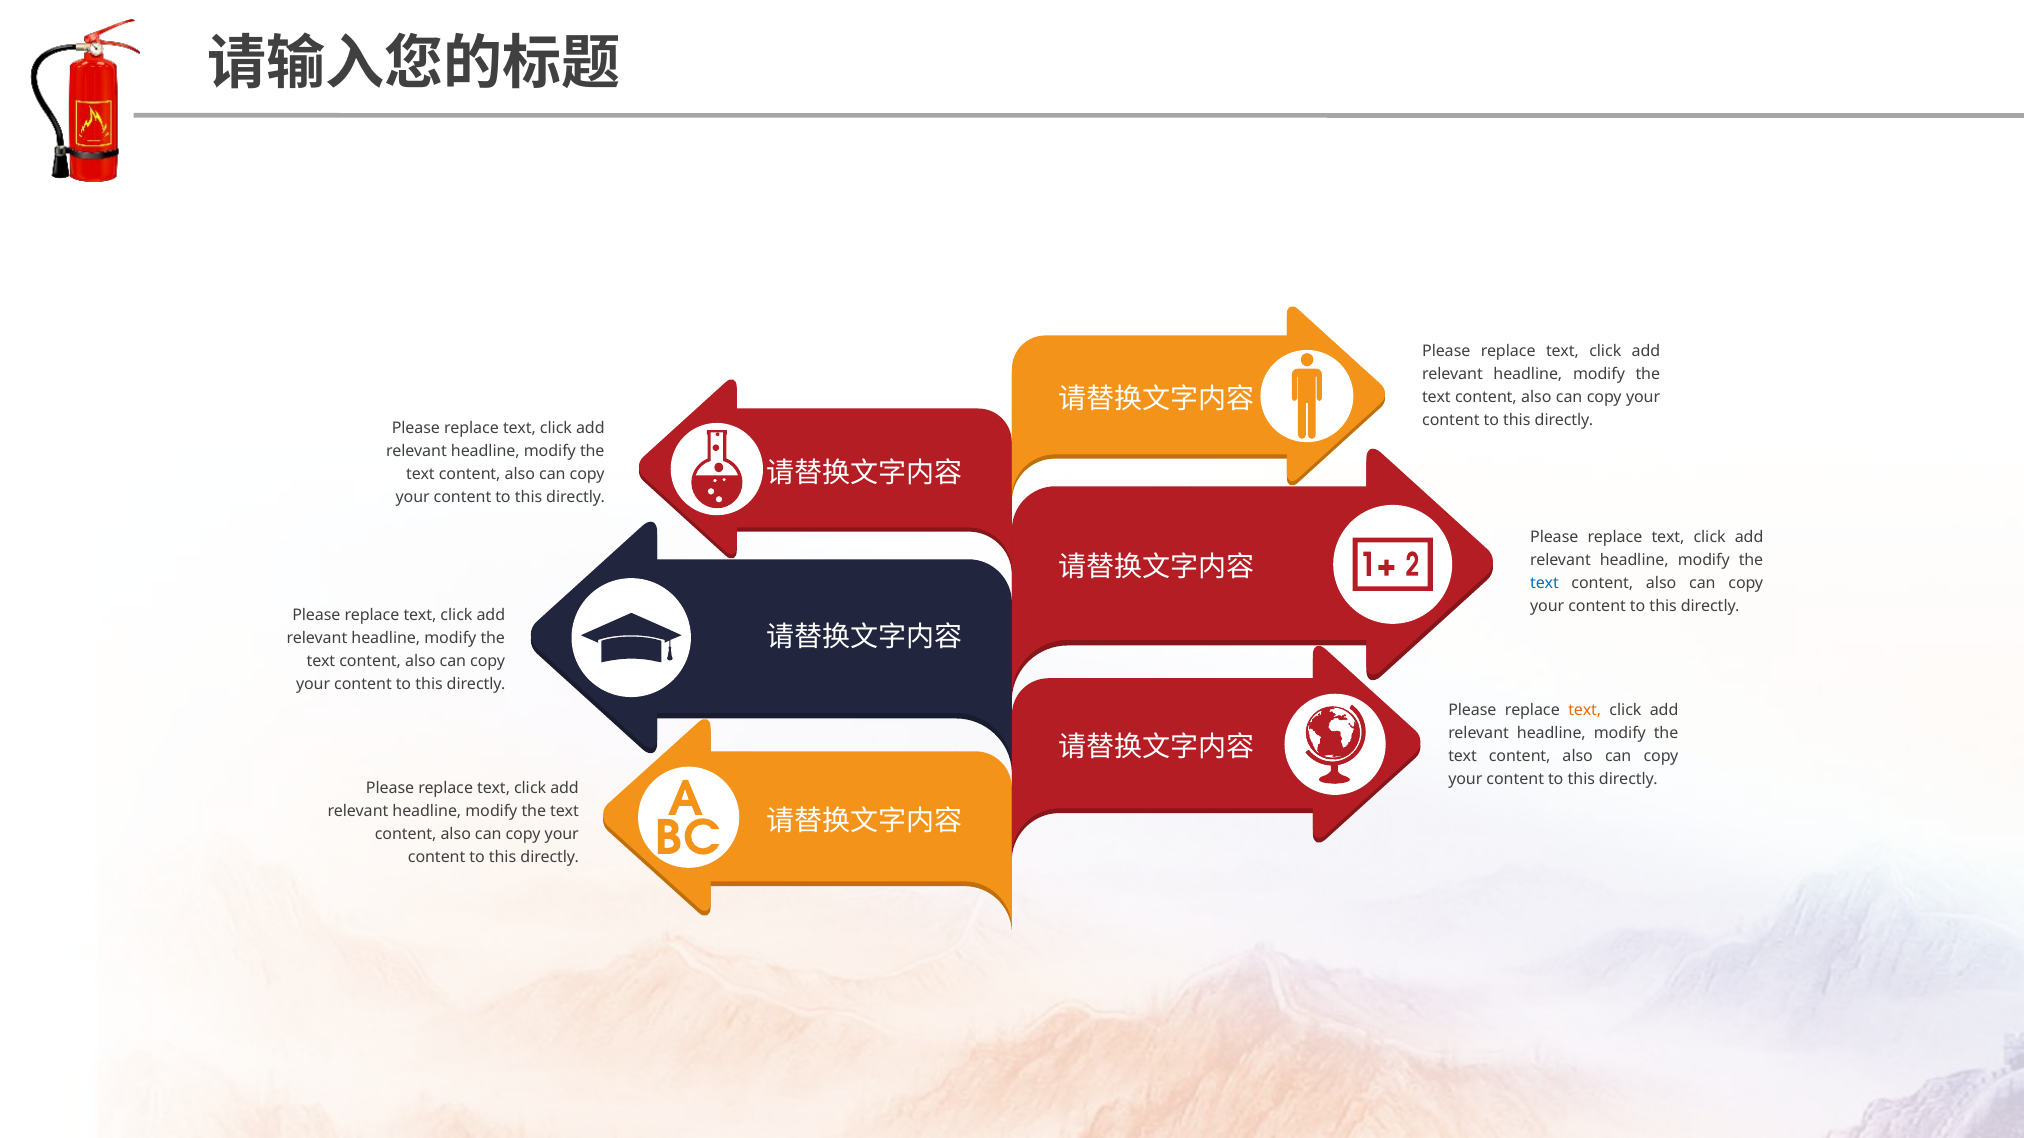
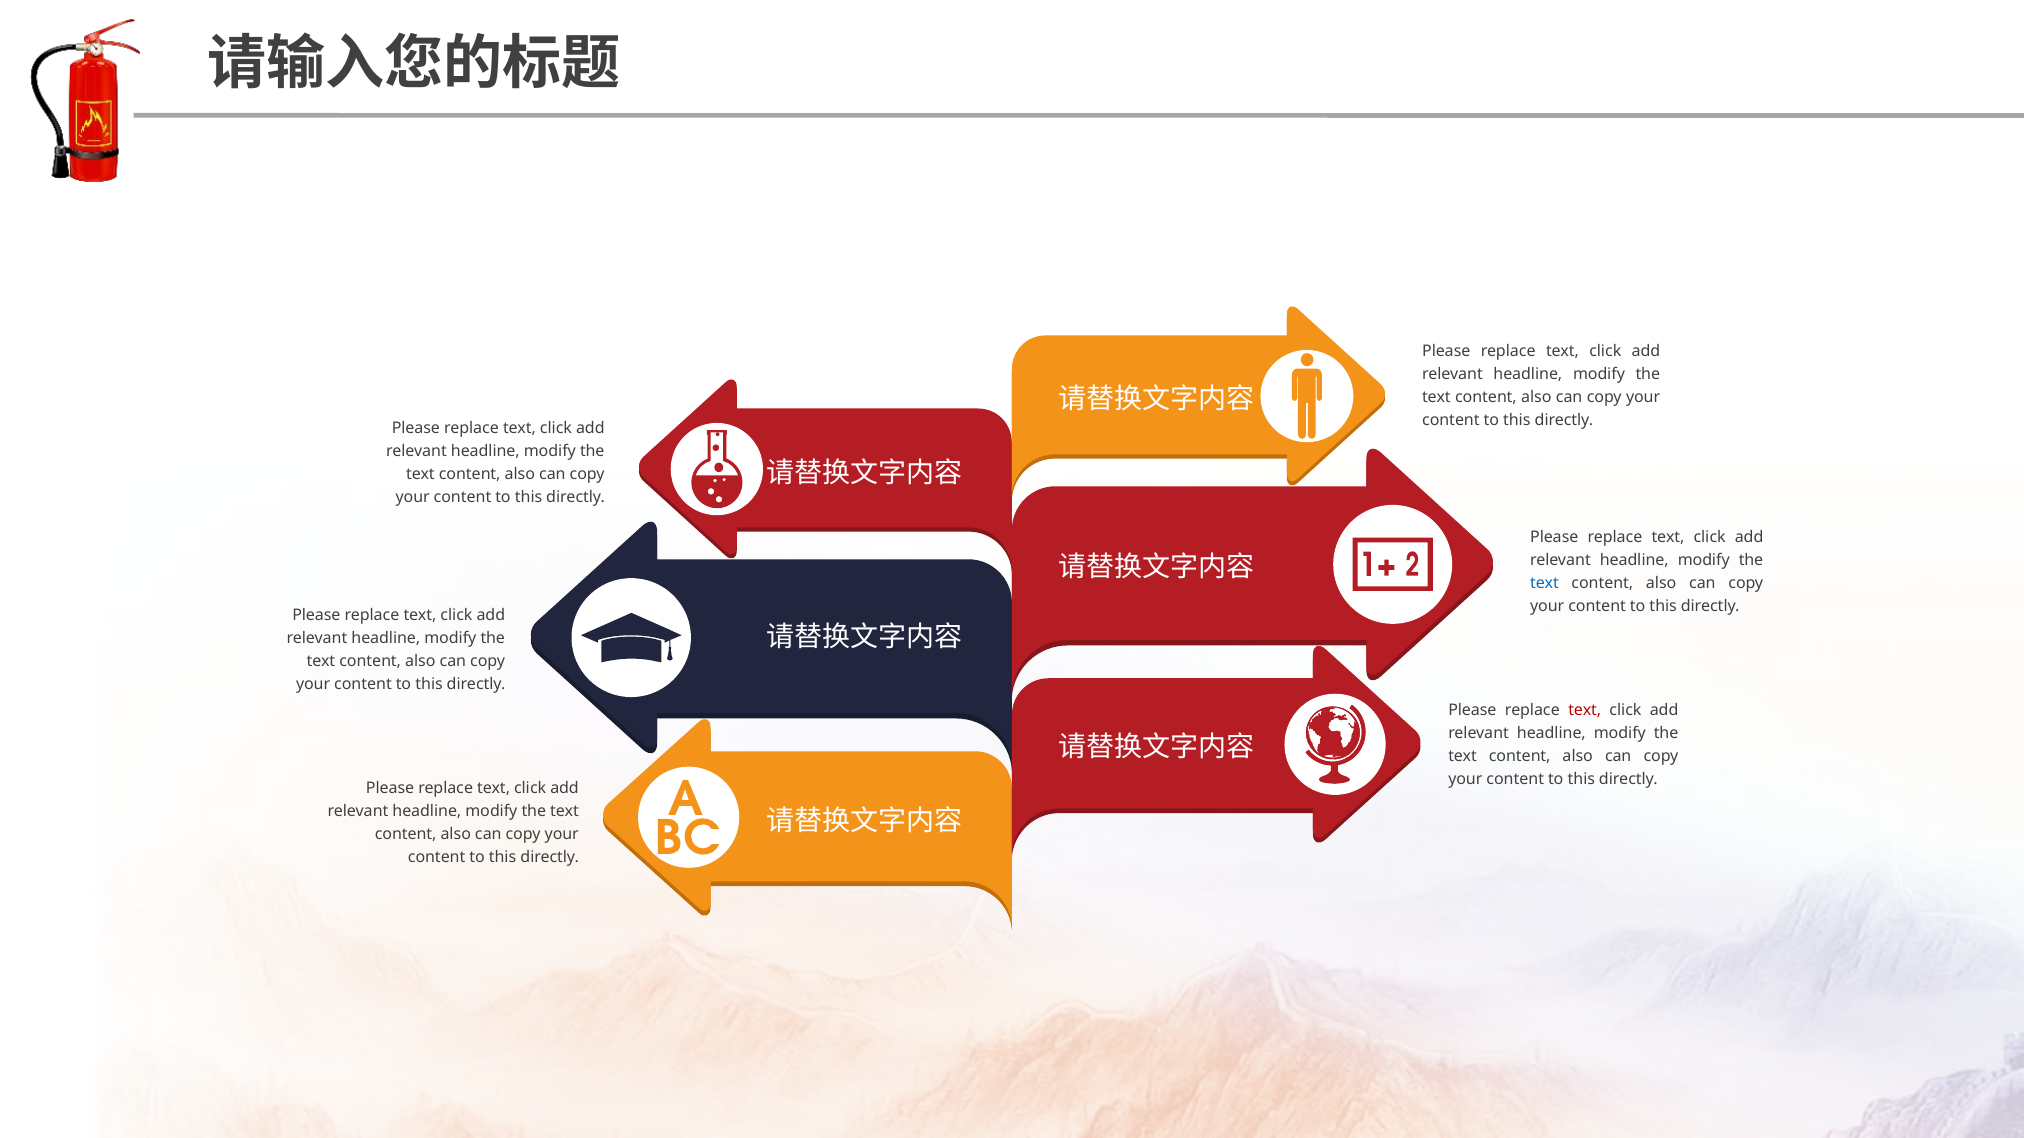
text colour: orange -> red (1585, 711)
